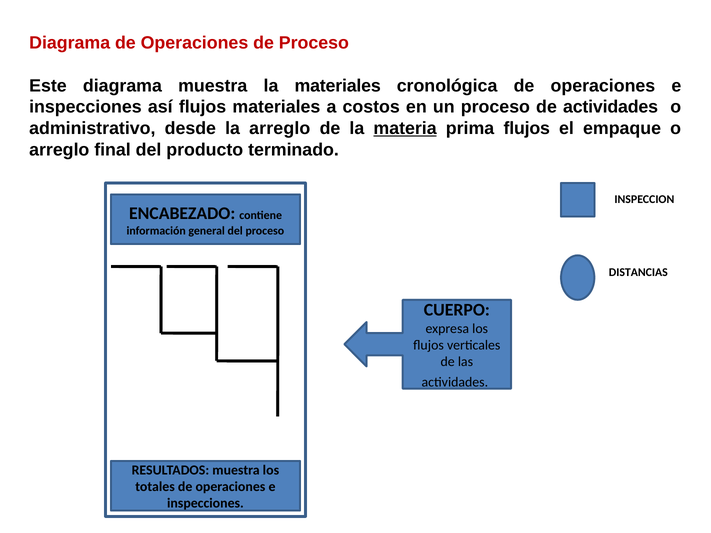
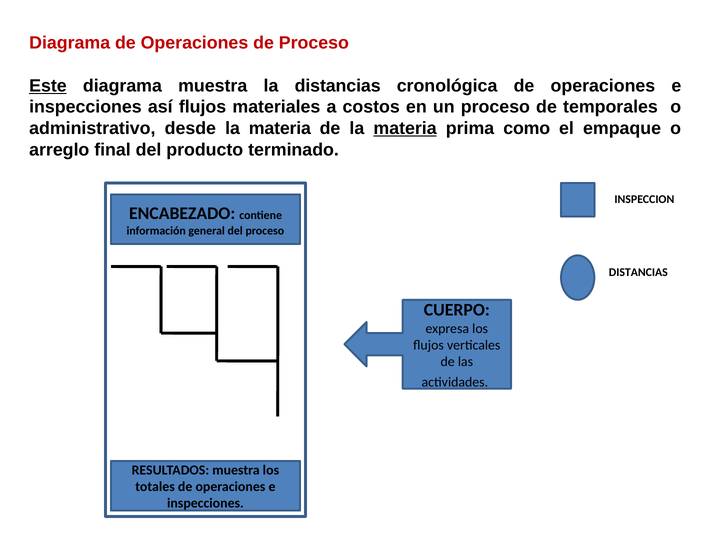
Este underline: none -> present (48, 86)
la materiales: materiales -> distancias (338, 86)
de actividades: actividades -> temporales (610, 107)
desde la arreglo: arreglo -> materia (280, 128)
prima flujos: flujos -> como (527, 128)
